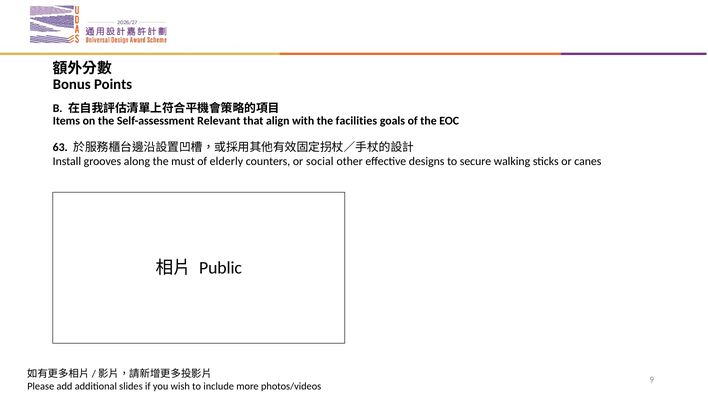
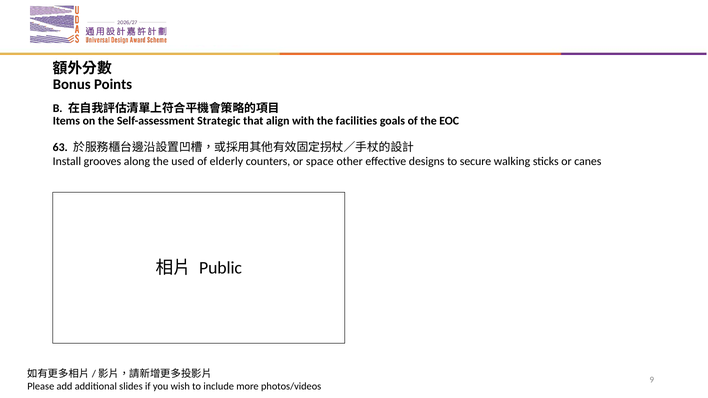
Relevant: Relevant -> Strategic (219, 121)
must: must -> used (183, 161)
social: social -> space (320, 161)
